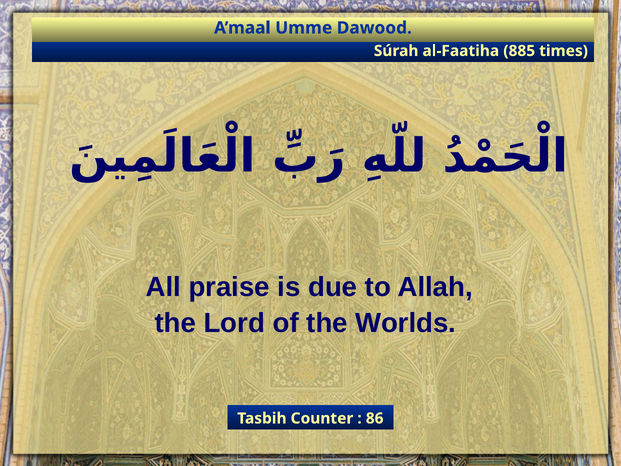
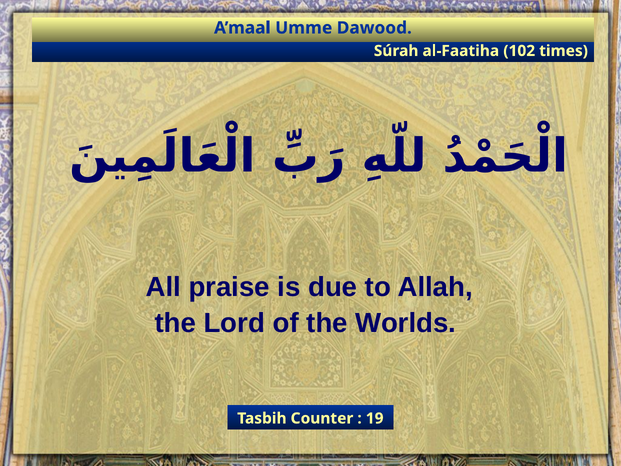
885: 885 -> 102 (519, 51)
86: 86 -> 19 (375, 418)
